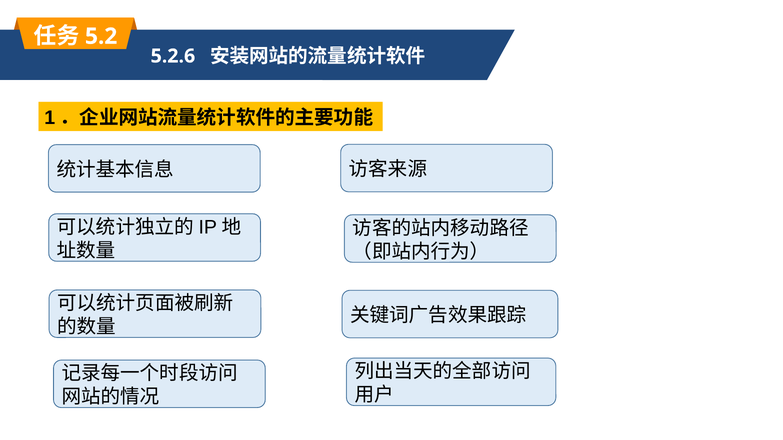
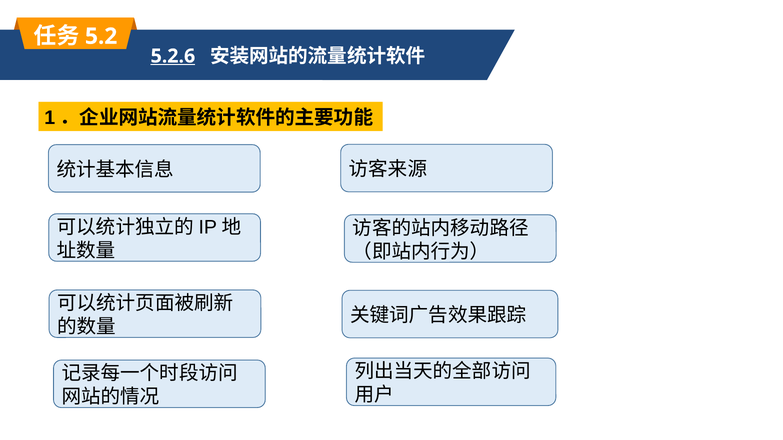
5.2.6 underline: none -> present (173, 56)
